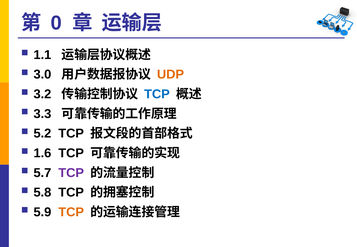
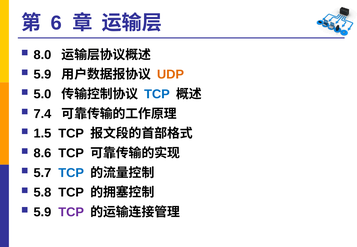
0: 0 -> 6 (56, 23)
1.1: 1.1 -> 8.0 (42, 55)
3.0: 3.0 -> 5.9 (42, 75)
3.2: 3.2 -> 5.0 (42, 94)
3.3: 3.3 -> 7.4 (42, 114)
5.2: 5.2 -> 1.5 (42, 134)
1.6: 1.6 -> 8.6 (42, 153)
TCP colour: purple -> blue (71, 173)
TCP colour: orange -> purple (71, 212)
